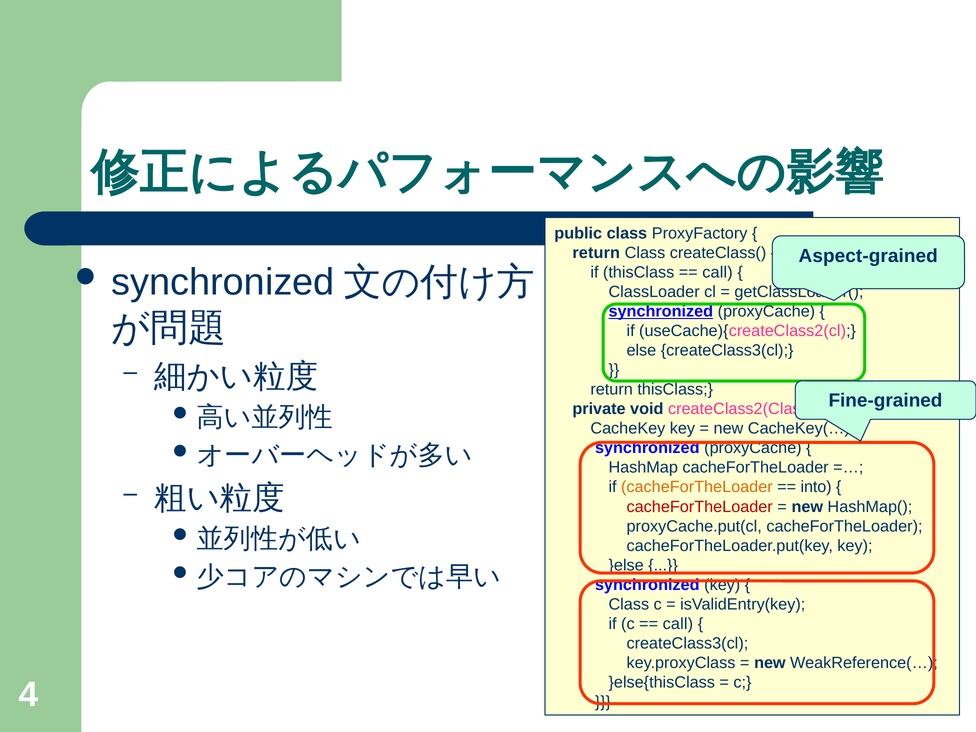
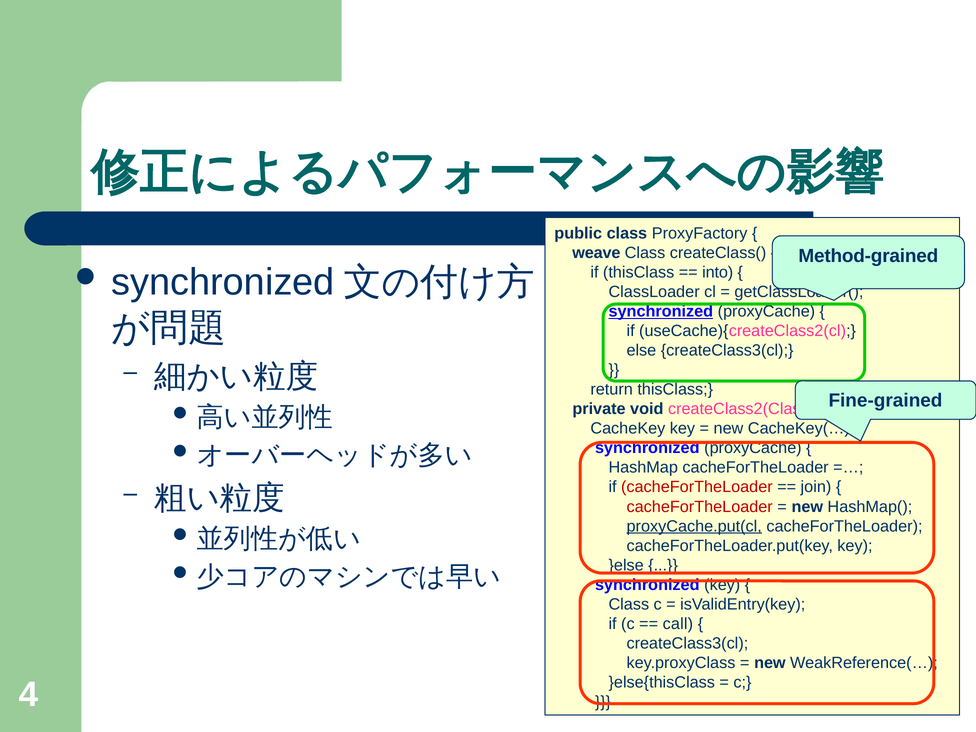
return: return -> weave (596, 253)
Aspect-grained: Aspect-grained -> Method-grained (868, 256)
call: call -> into (718, 272)
cacheForTheLoader colour: orange -> red (697, 487)
into: into -> join (816, 487)
proxyCache.put(cl underline: none -> present (694, 526)
